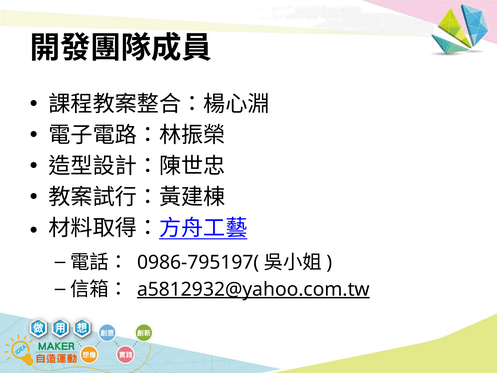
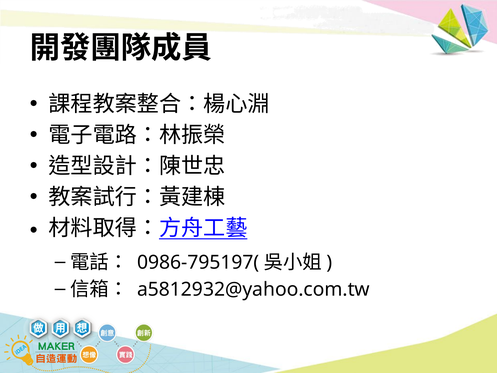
a5812932@yahoo.com.tw underline: present -> none (253, 289)
